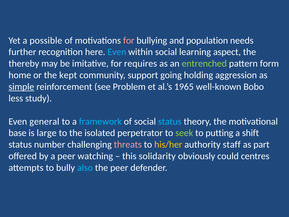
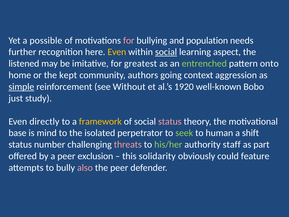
Even colour: light blue -> yellow (117, 52)
social underline: none -> present (166, 52)
thereby: thereby -> listened (24, 63)
requires: requires -> greatest (141, 63)
form: form -> onto (269, 63)
support: support -> authors (143, 75)
holding: holding -> context (199, 75)
Problem: Problem -> Without (129, 87)
1965: 1965 -> 1920 (184, 87)
less: less -> just (16, 98)
general: general -> directly (44, 121)
framework colour: light blue -> yellow (100, 121)
status colour: light blue -> pink (170, 121)
large: large -> mind (47, 133)
putting: putting -> human (219, 133)
his/her colour: yellow -> light green (168, 144)
watching: watching -> exclusion (95, 156)
centres: centres -> feature (255, 156)
also colour: light blue -> pink (85, 168)
